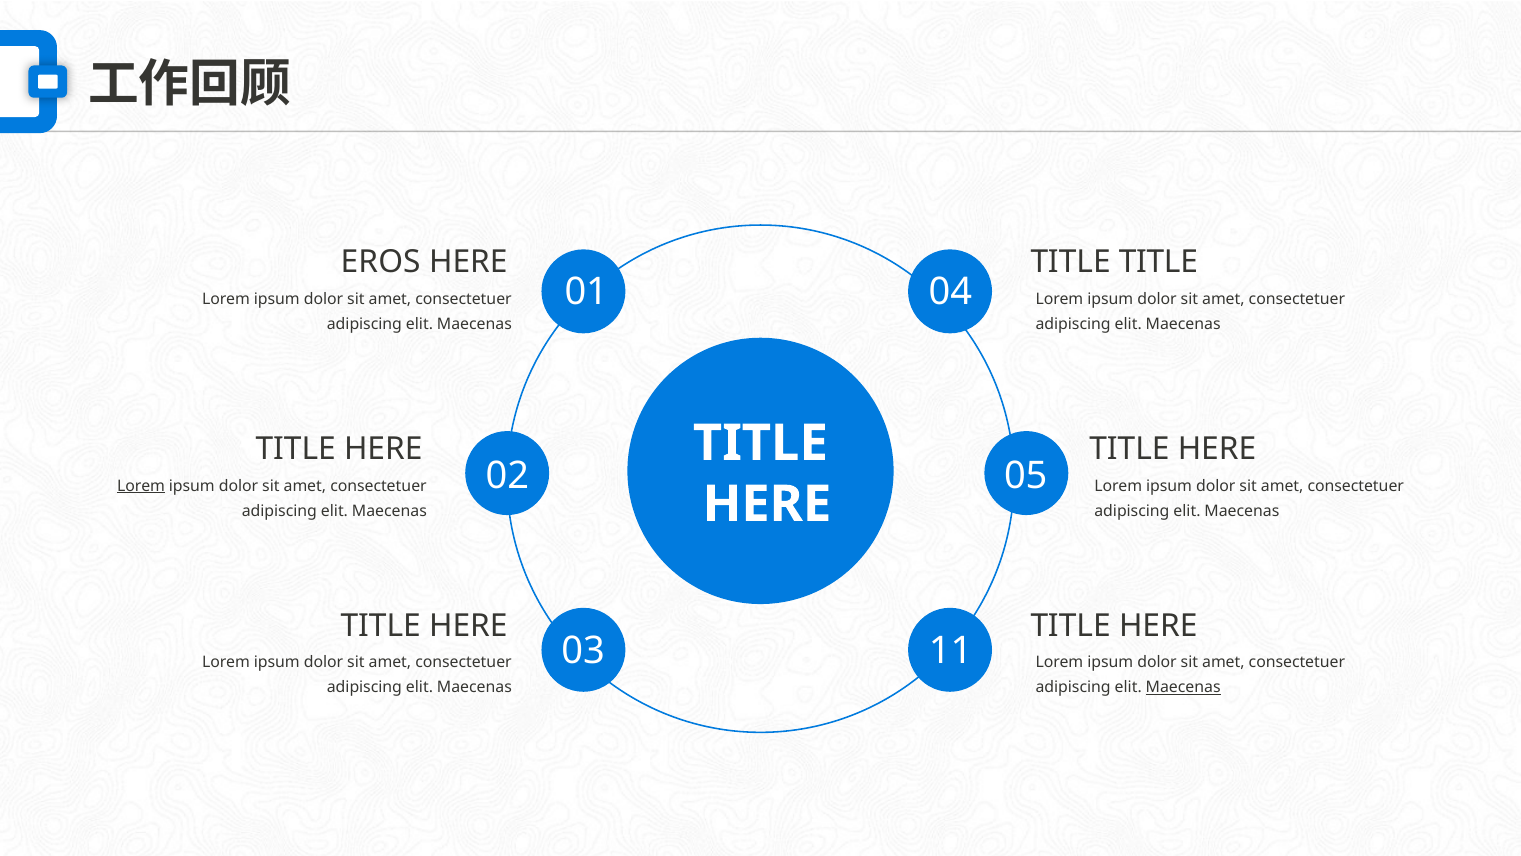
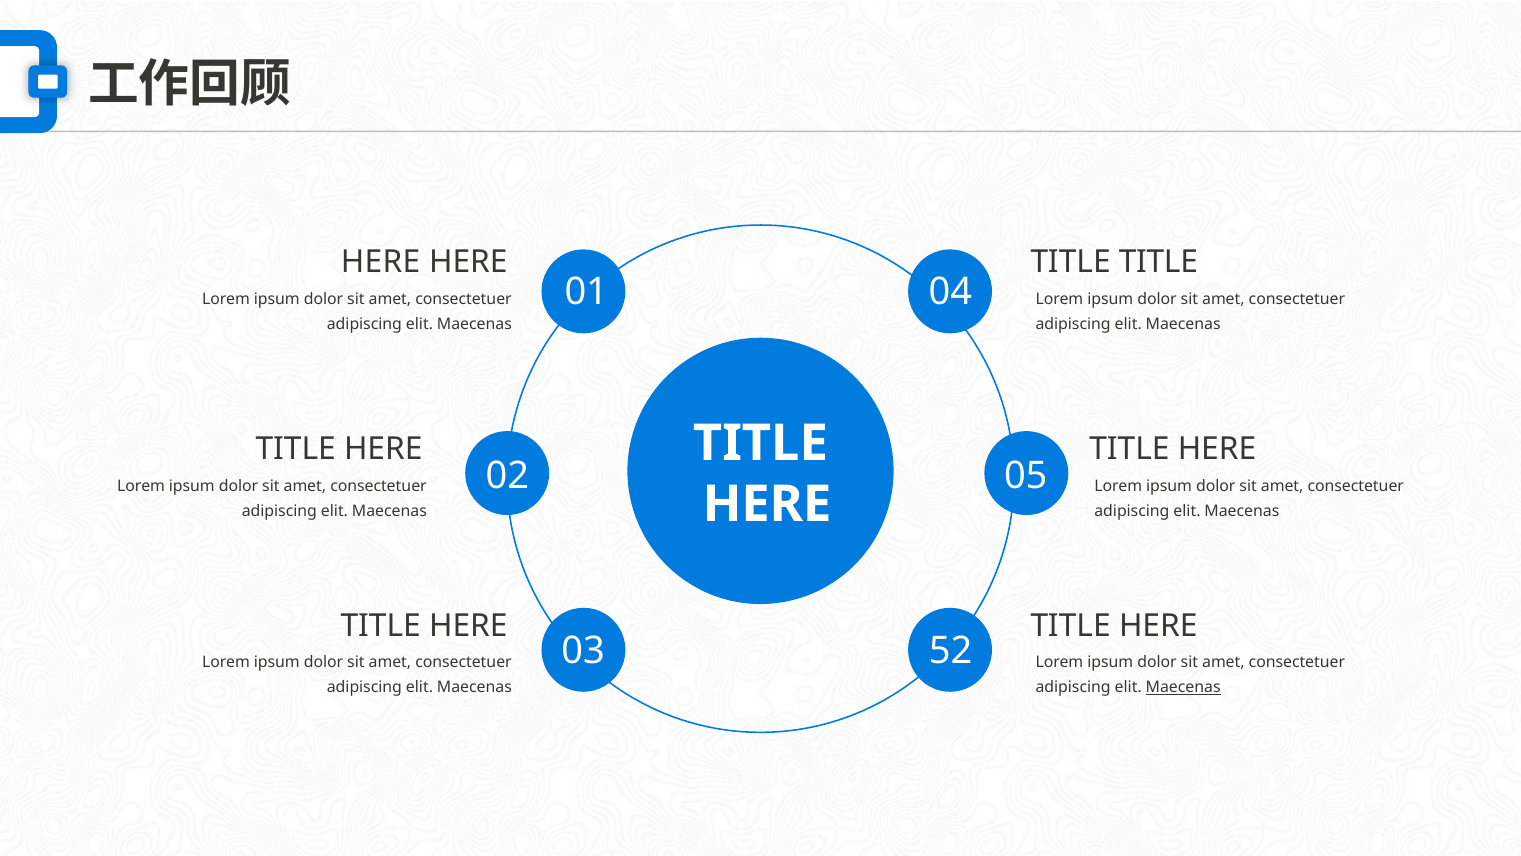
EROS: EROS -> HERE (381, 262)
Lorem underline: present -> none (141, 486)
11: 11 -> 52 (951, 650)
